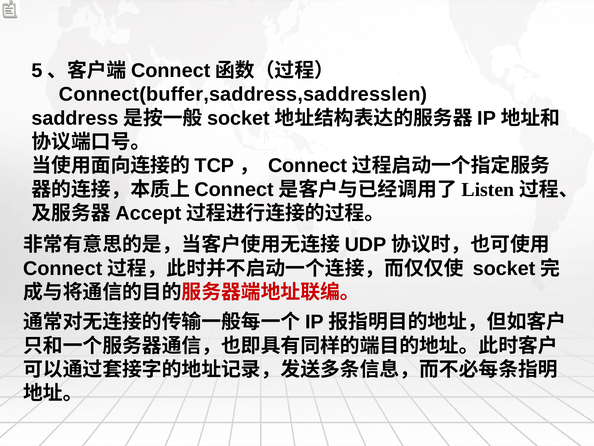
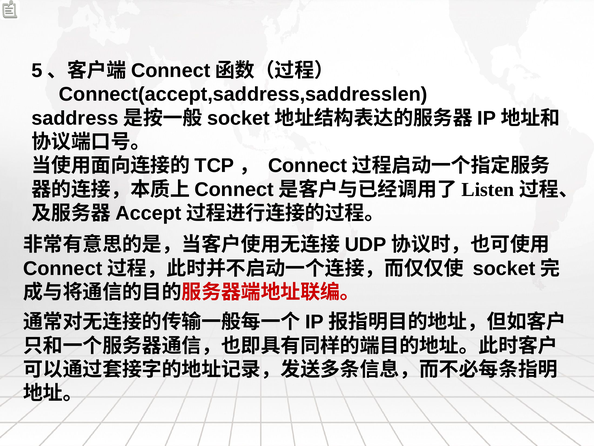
Connect(buffer,saddress,saddresslen: Connect(buffer,saddress,saddresslen -> Connect(accept,saddress,saddresslen (243, 94)
